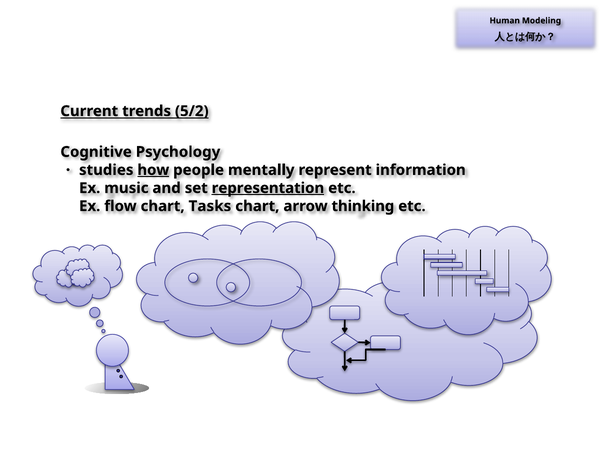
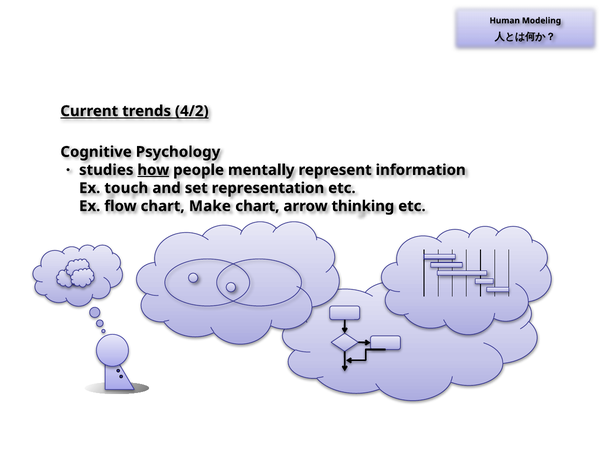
5/2: 5/2 -> 4/2 (192, 111)
music: music -> touch (126, 188)
representation underline: present -> none (268, 188)
Tasks: Tasks -> Make (210, 206)
